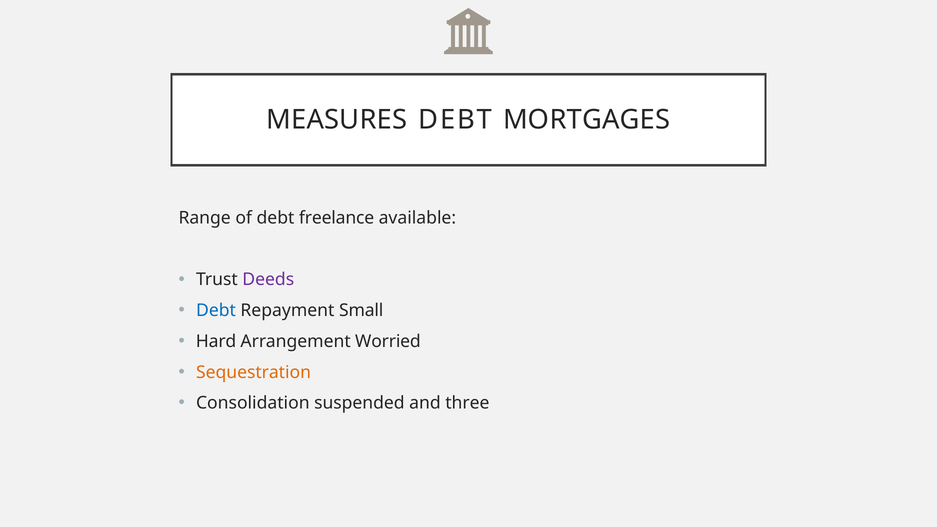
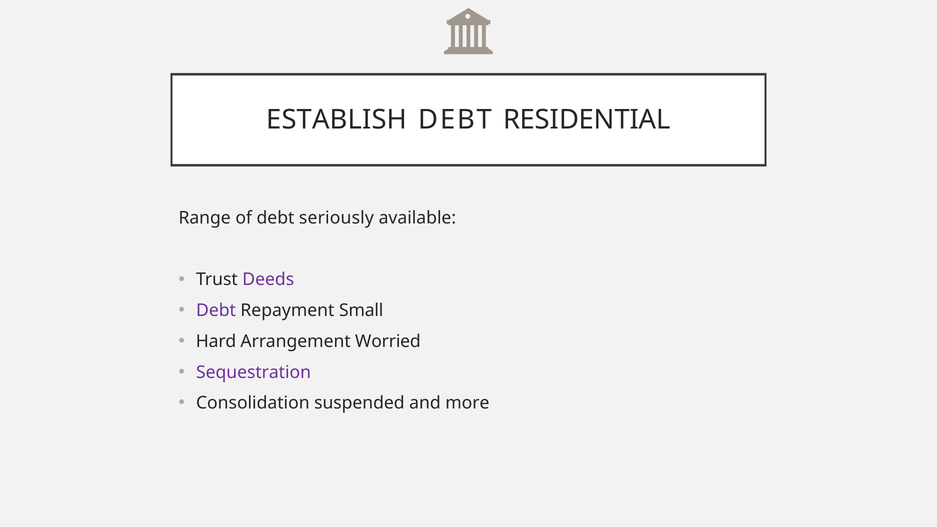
MEASURES: MEASURES -> ESTABLISH (337, 120)
MORTGAGES: MORTGAGES -> RESIDENTIAL (587, 120)
freelance: freelance -> seriously (336, 218)
Debt colour: blue -> purple (216, 311)
Sequestration colour: orange -> purple (254, 372)
three: three -> more (467, 403)
